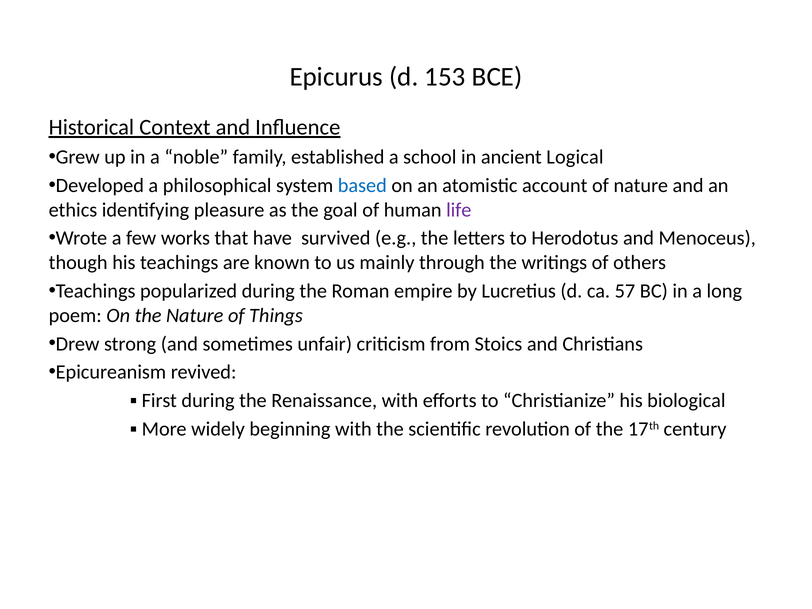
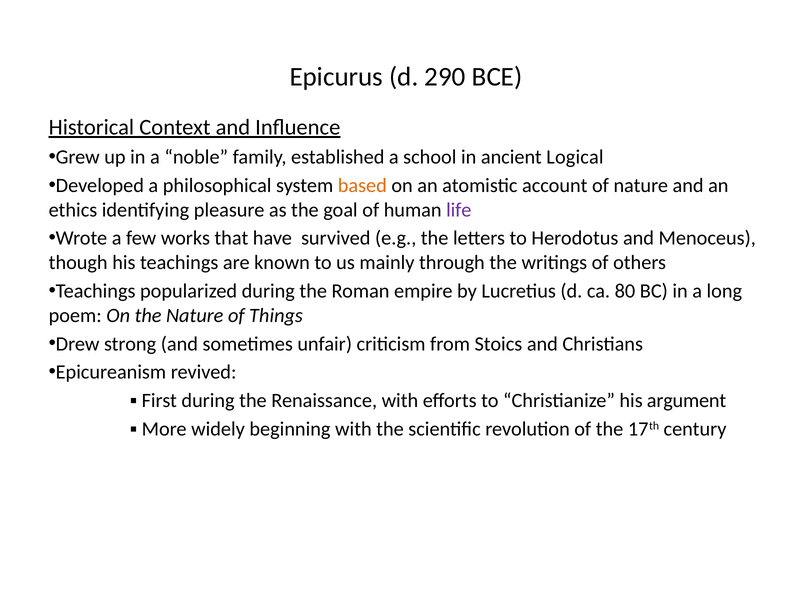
153: 153 -> 290 (445, 77)
based colour: blue -> orange (362, 185)
57: 57 -> 80 (625, 291)
biological: biological -> argument (687, 401)
